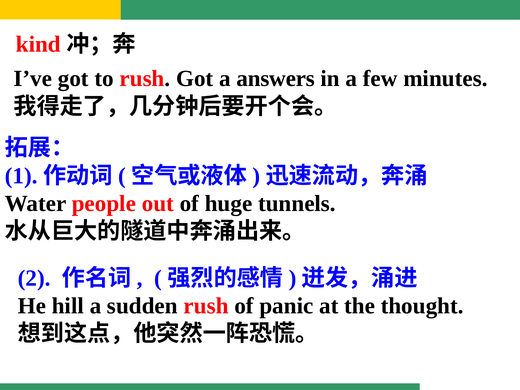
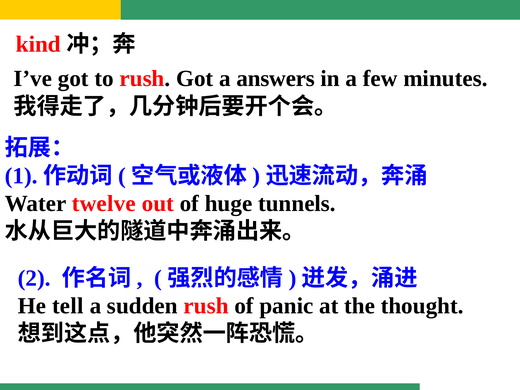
people: people -> twelve (104, 204)
hill: hill -> tell (68, 306)
